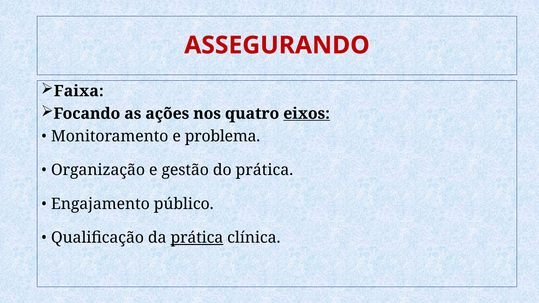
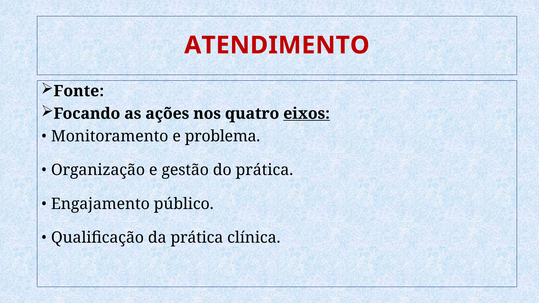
ASSEGURANDO: ASSEGURANDO -> ATENDIMENTO (277, 45)
Faixa: Faixa -> Fonte (79, 91)
prática underline: present -> none (197, 238)
